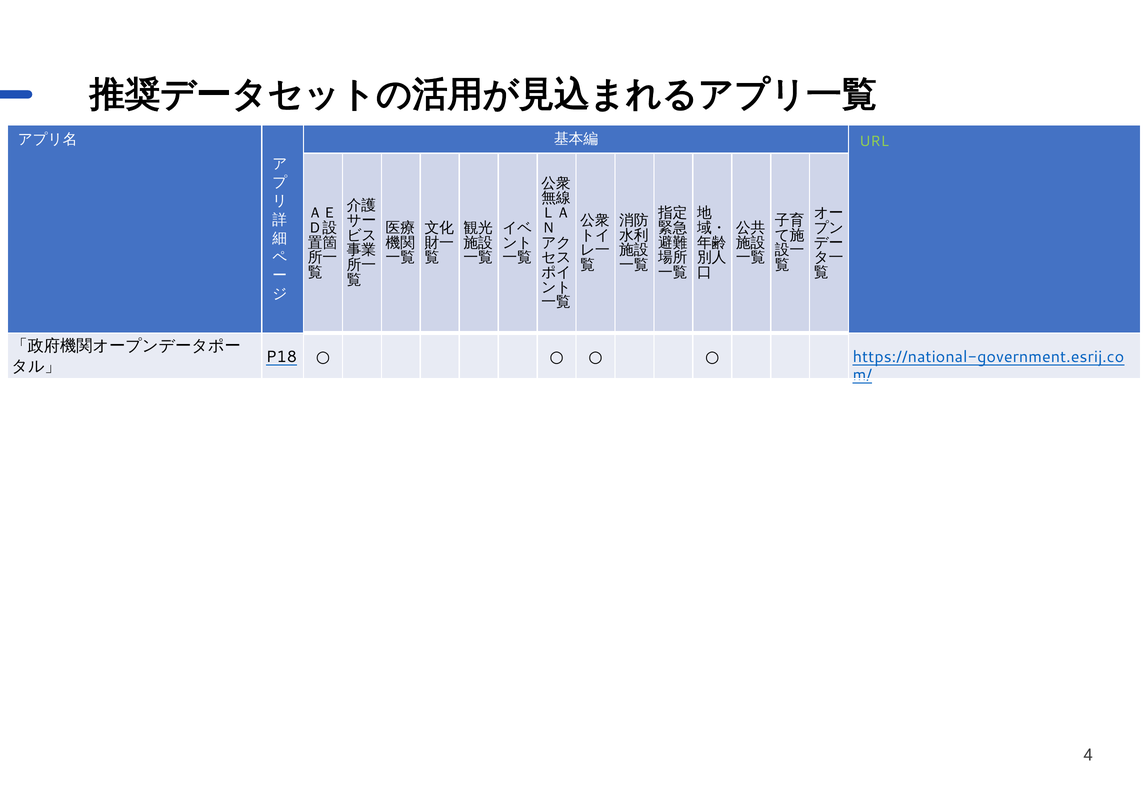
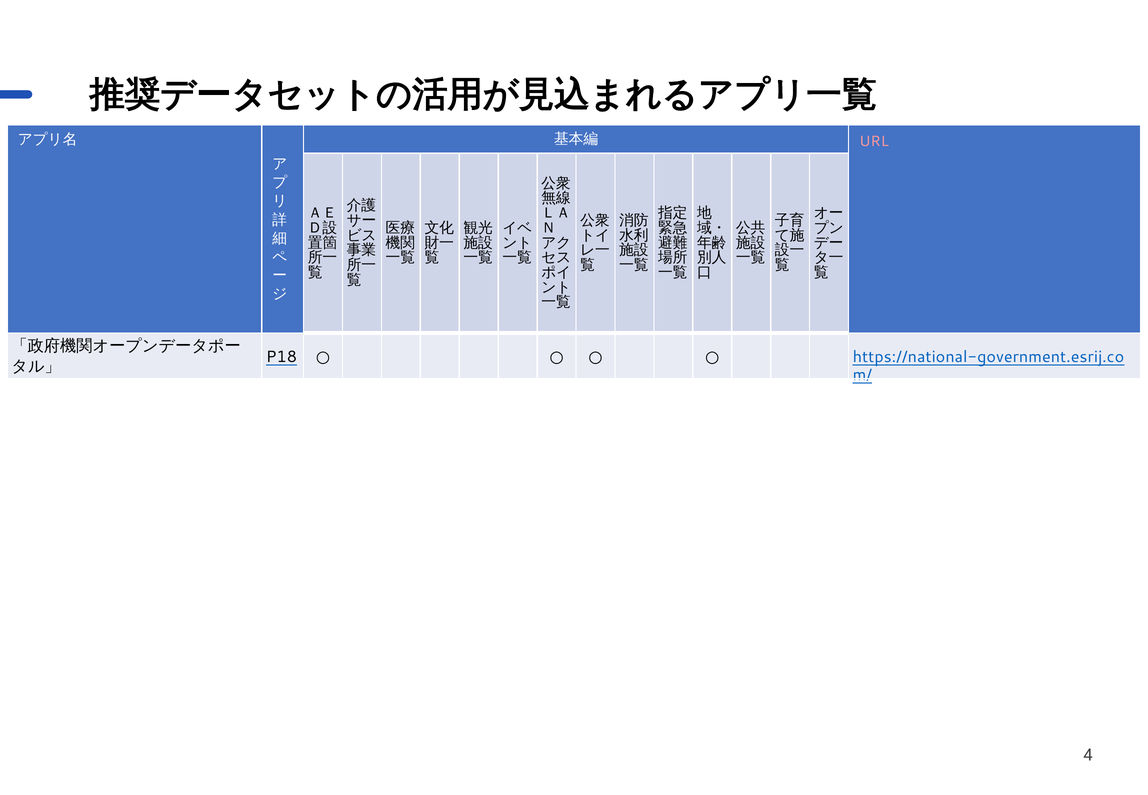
URL colour: light green -> pink (874, 141)
